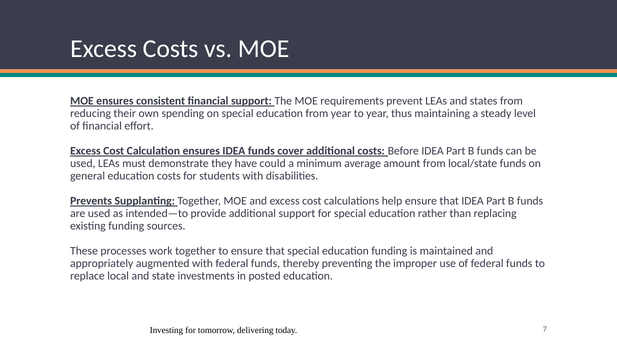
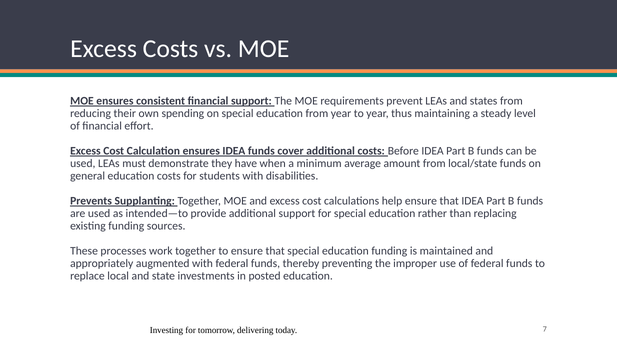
could: could -> when (273, 164)
